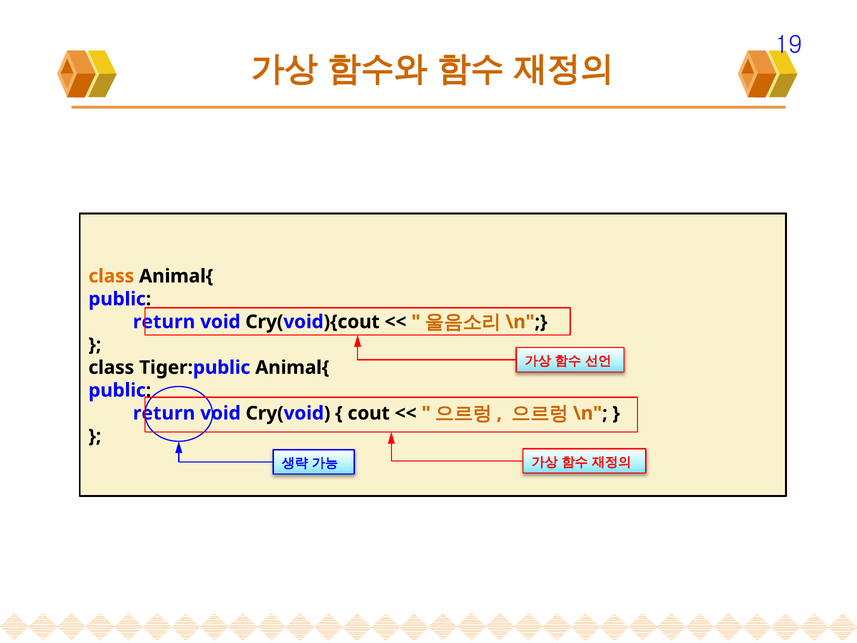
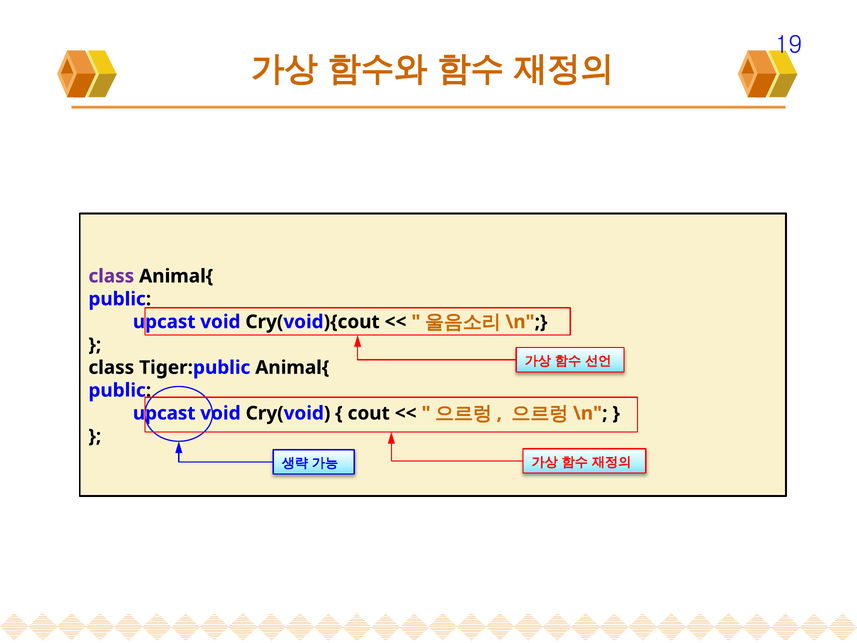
class colour: orange -> purple (111, 276)
return: return -> upcast (164, 322)
return: return -> upcast (164, 413)
